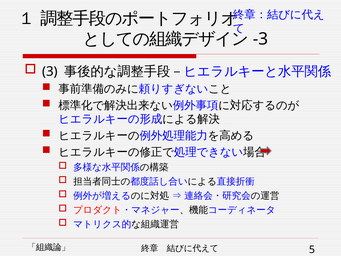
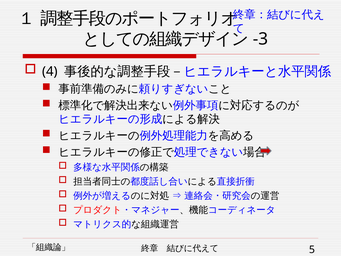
3: 3 -> 4 (50, 71)
